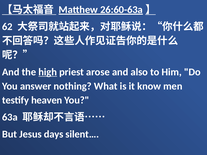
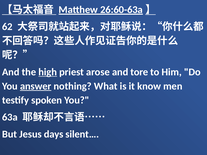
also: also -> tore (139, 72)
answer underline: none -> present (36, 86)
heaven: heaven -> spoken (47, 100)
